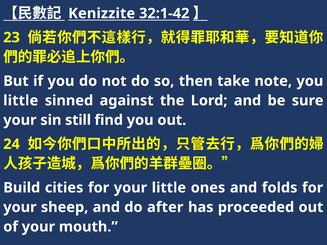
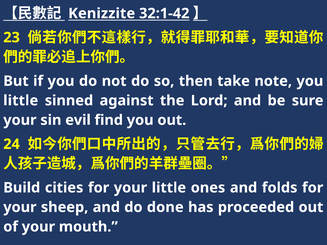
still: still -> evil (78, 120)
after: after -> done (165, 207)
